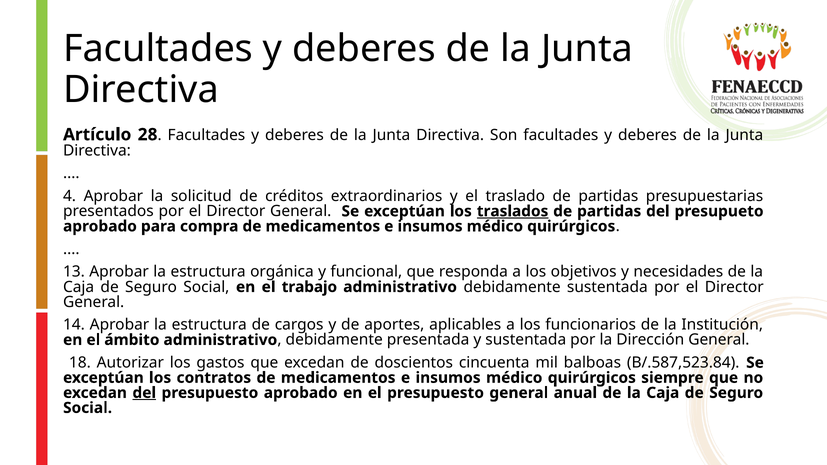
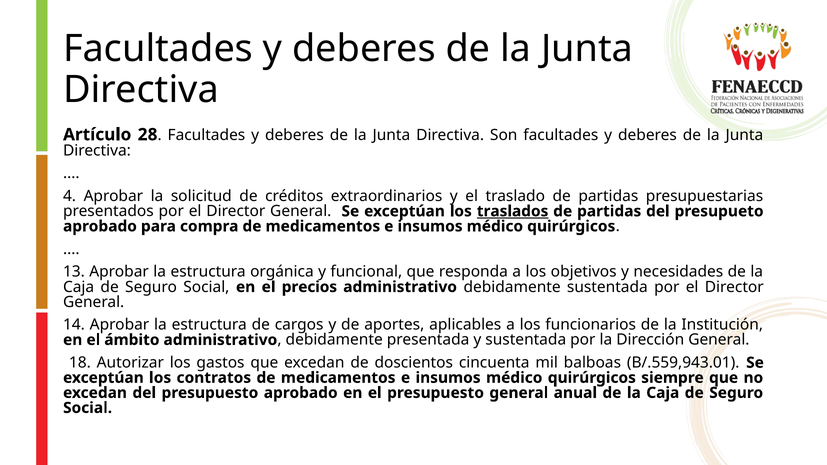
trabajo: trabajo -> precios (309, 287)
B/.587,523.84: B/.587,523.84 -> B/.559,943.01 (683, 363)
del underline: present -> none (144, 393)
